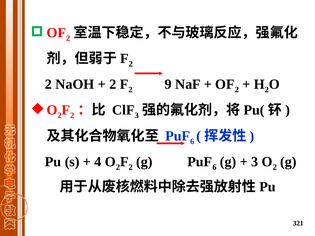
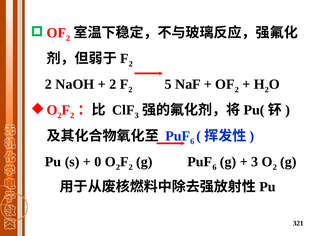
9: 9 -> 5 (168, 84)
4: 4 -> 0 (98, 162)
